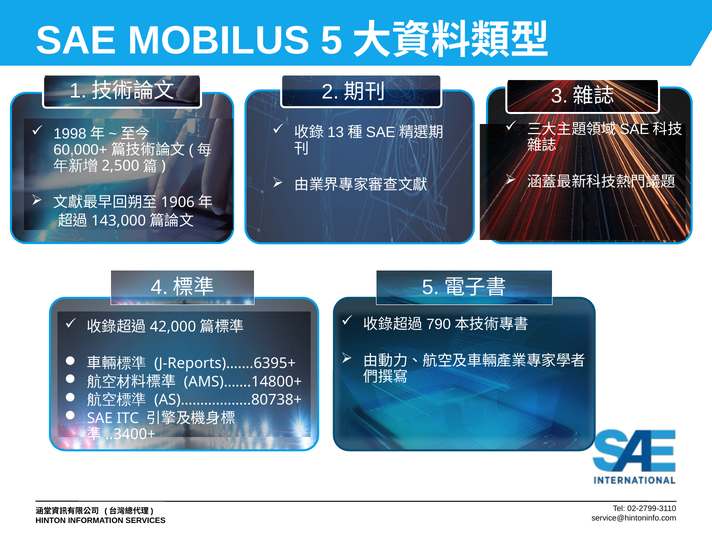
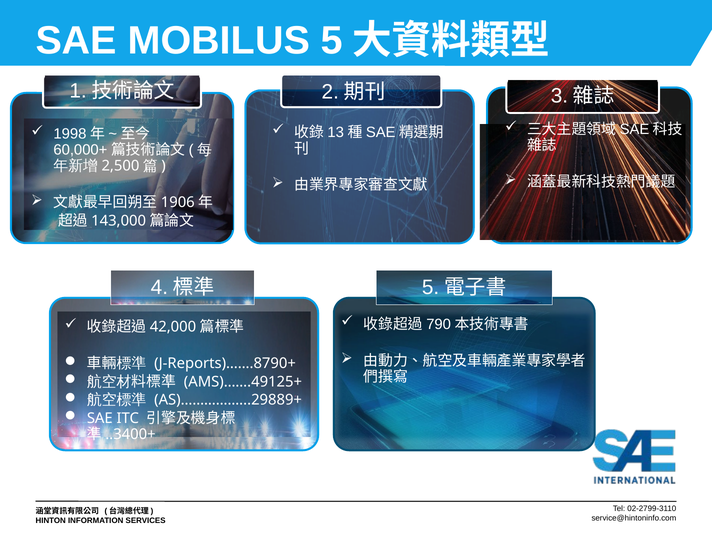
J-Reports)…….6395+: J-Reports)…….6395+ -> J-Reports)…….8790+ (225, 363)
AMS)…….14800+: AMS)…….14800+ -> AMS)…….49125+ (243, 382)
AS)……………...80738+: AS)……………...80738+ -> AS)……………...29889+ (228, 400)
